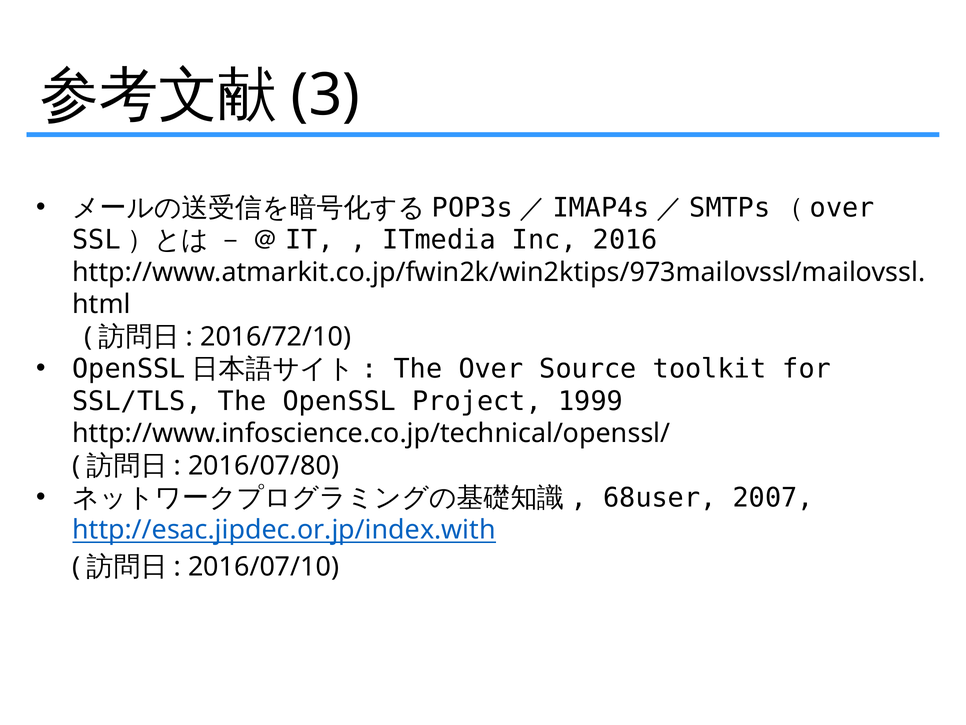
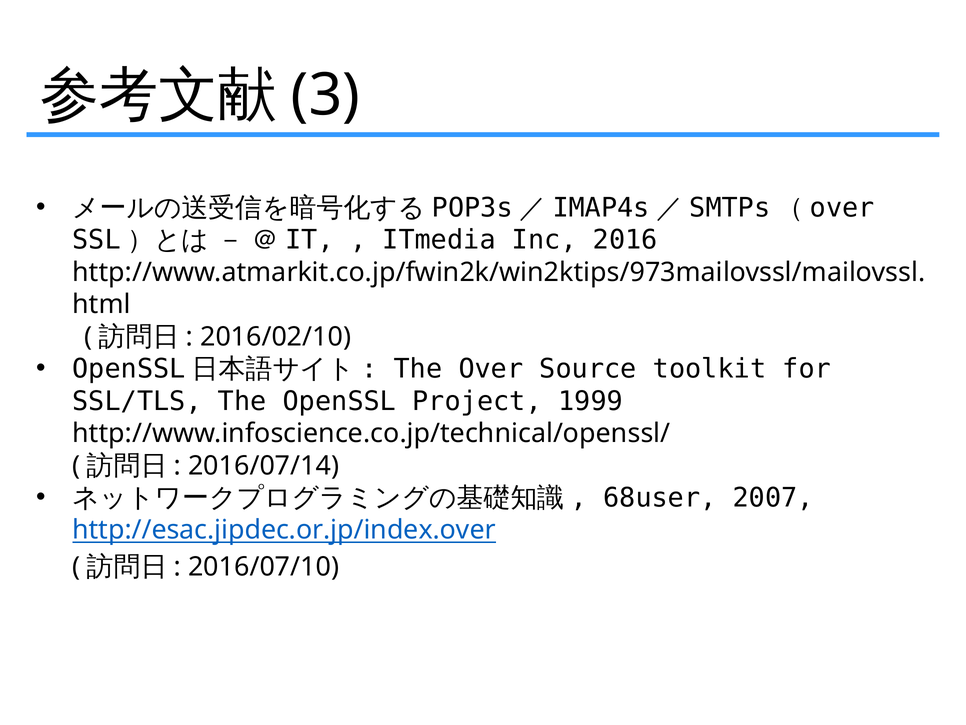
2016/72/10: 2016/72/10 -> 2016/02/10 (276, 336)
2016/07/80: 2016/07/80 -> 2016/07/14 (264, 465)
http://esac.jipdec.or.jp/index.with: http://esac.jipdec.or.jp/index.with -> http://esac.jipdec.or.jp/index.over (284, 530)
